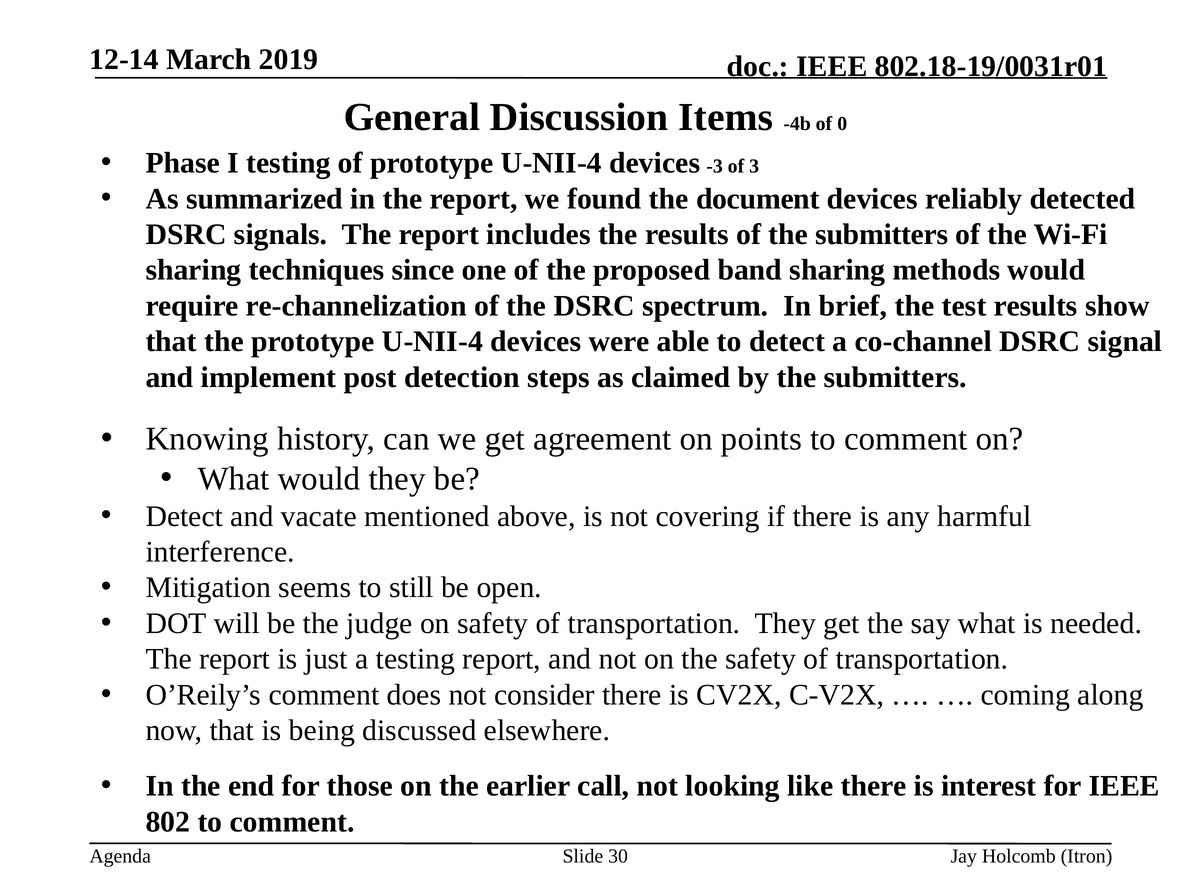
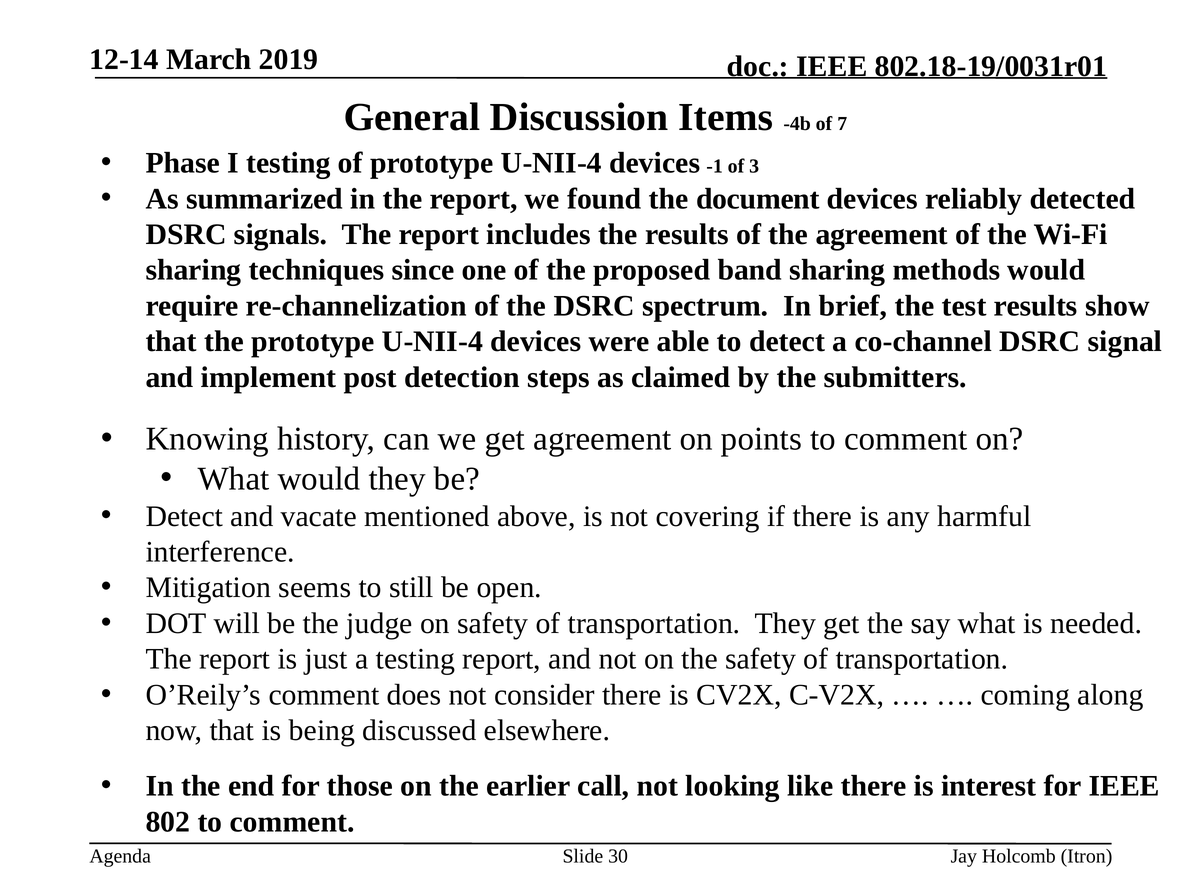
0: 0 -> 7 (842, 124)
-3: -3 -> -1 (715, 166)
of the submitters: submitters -> agreement (882, 234)
